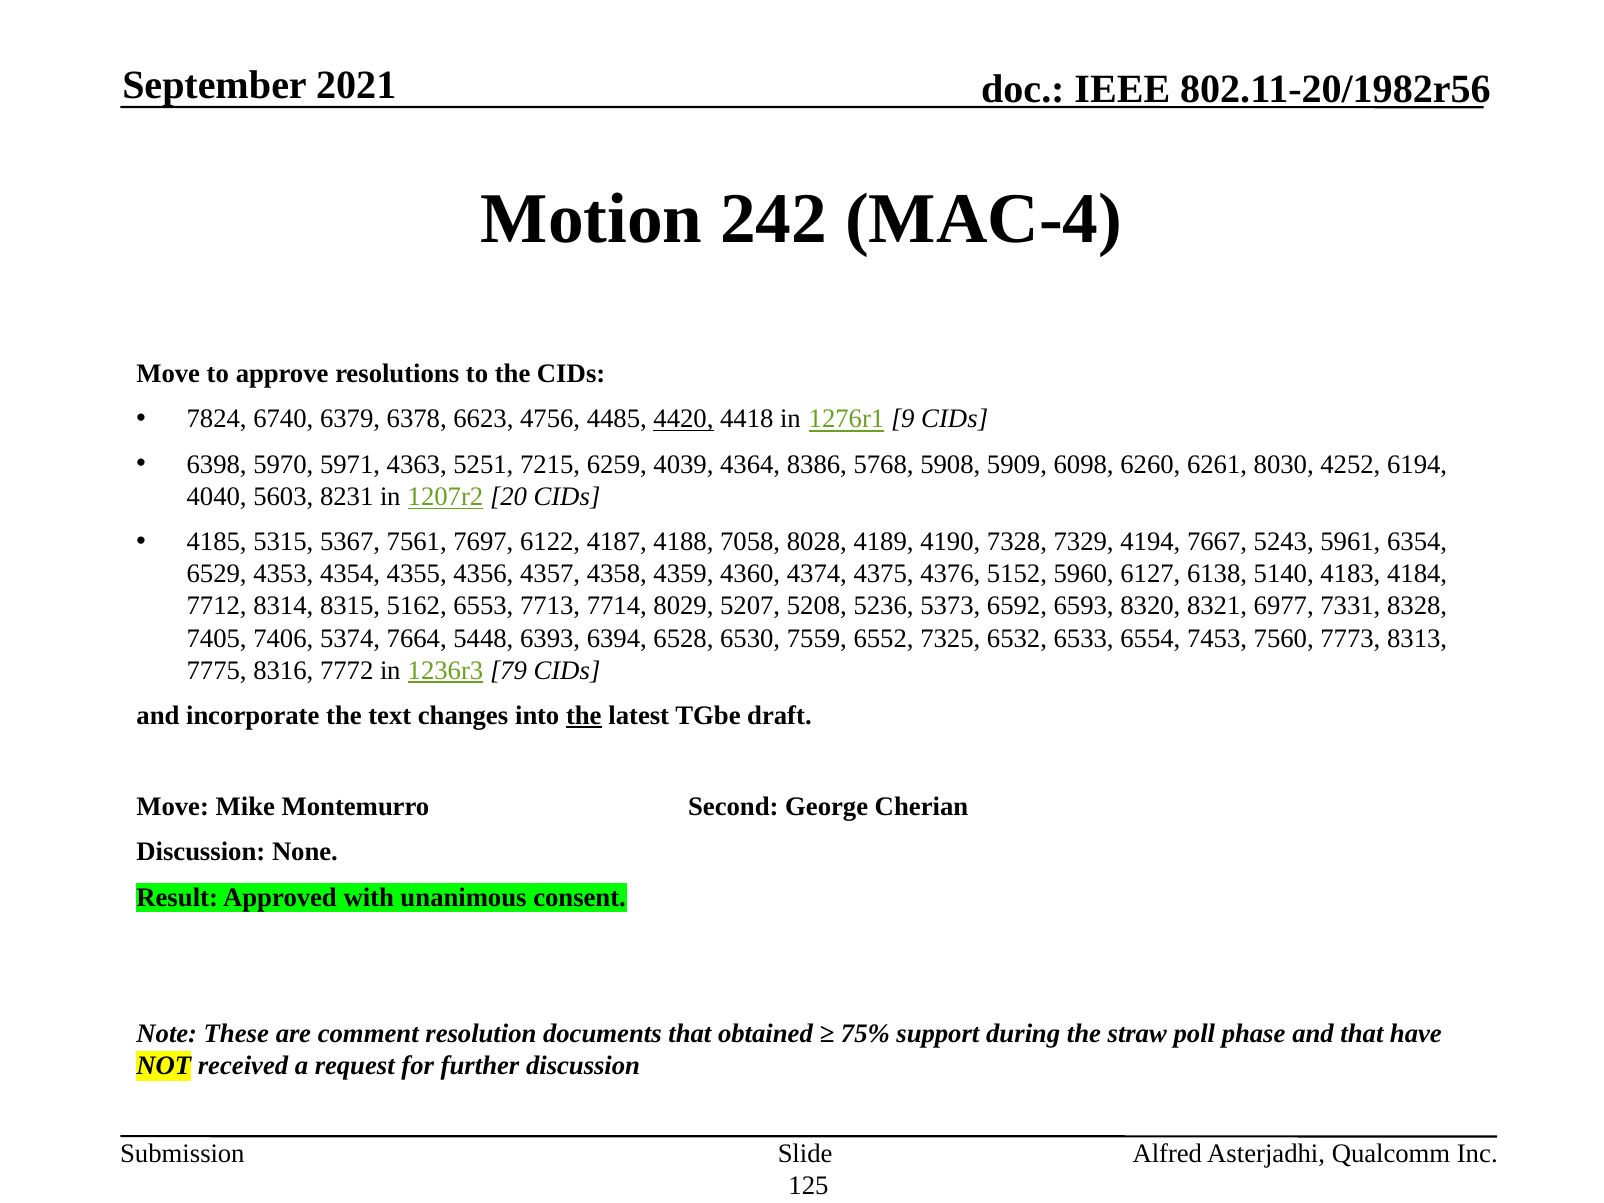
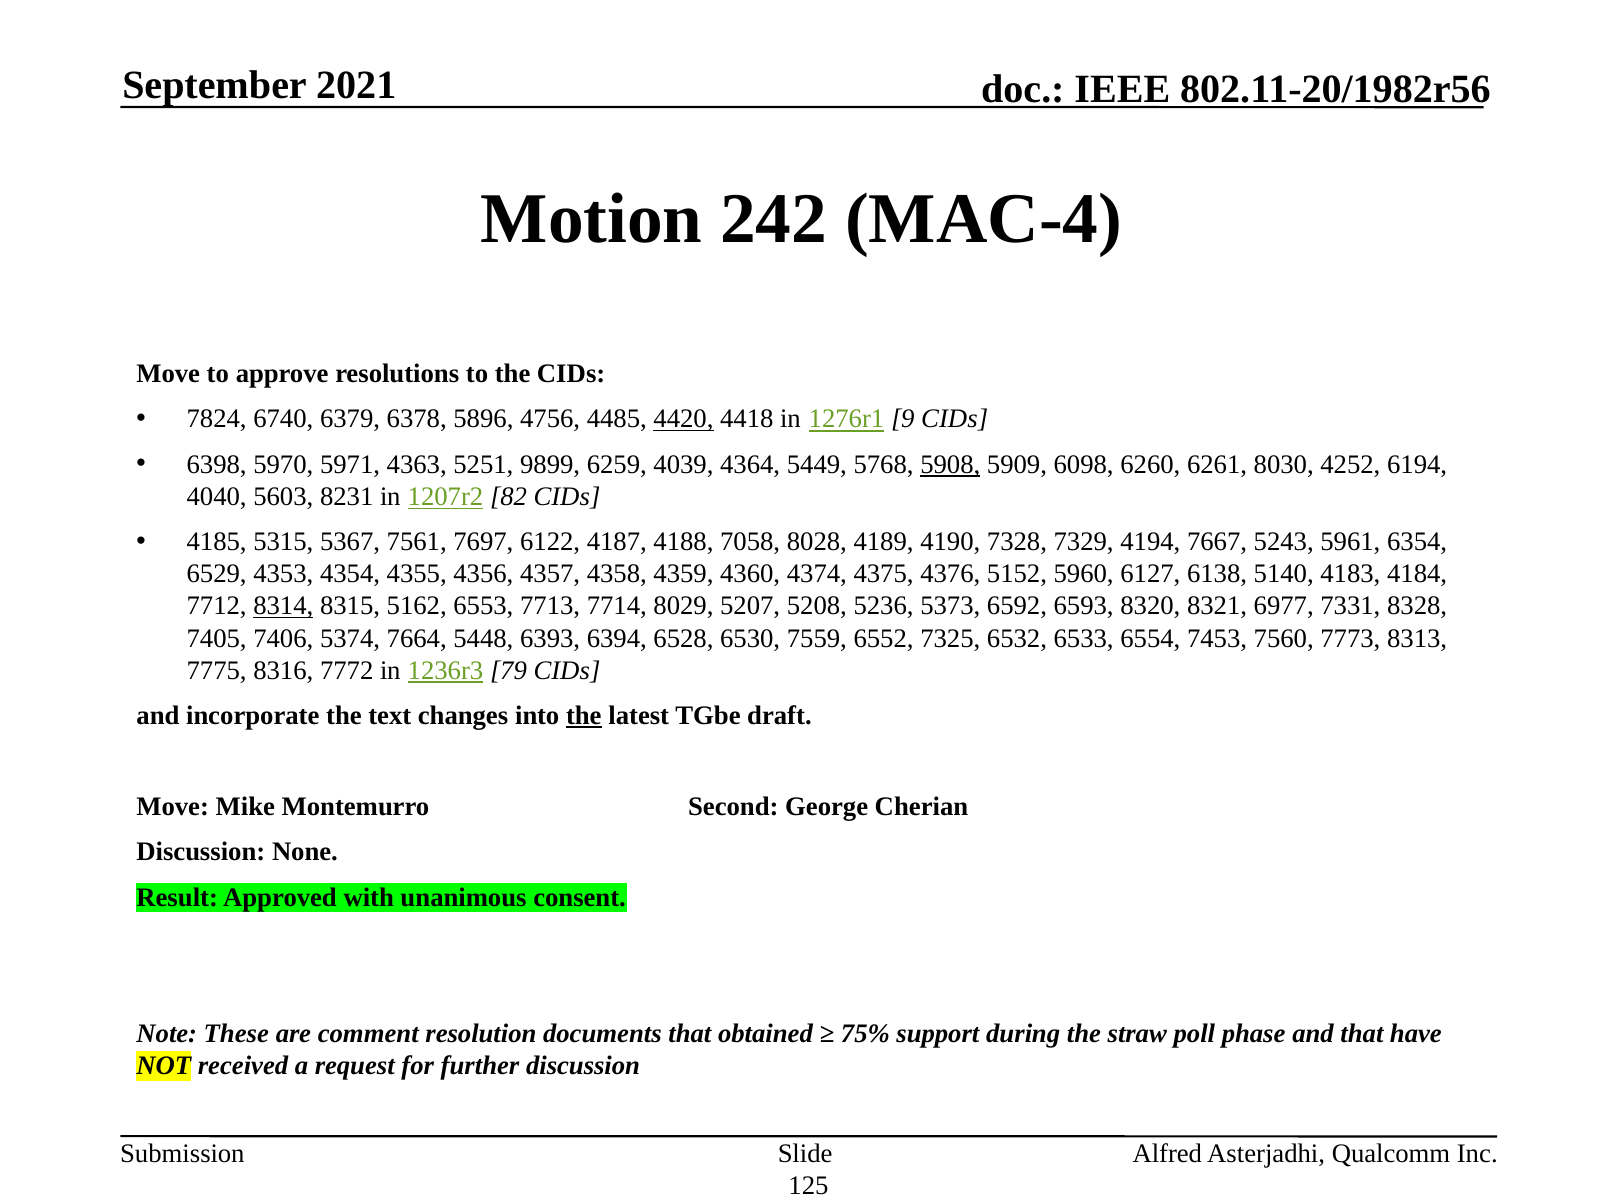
6623: 6623 -> 5896 (483, 419)
7215: 7215 -> 9899 (550, 464)
8386: 8386 -> 5449 (817, 464)
5908 underline: none -> present (950, 464)
20: 20 -> 82 (509, 497)
8314 underline: none -> present (283, 606)
